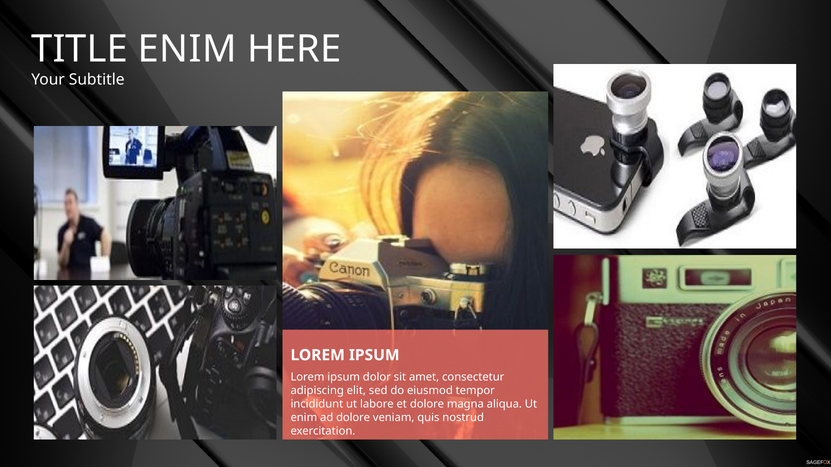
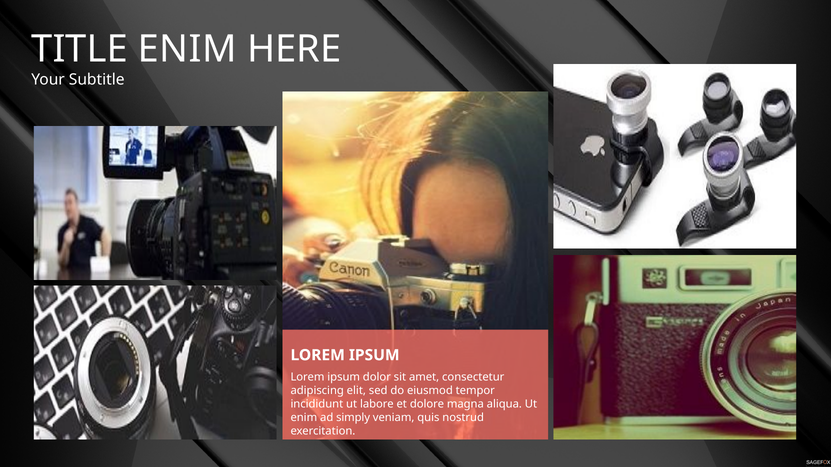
ad dolore: dolore -> simply (353, 418)
